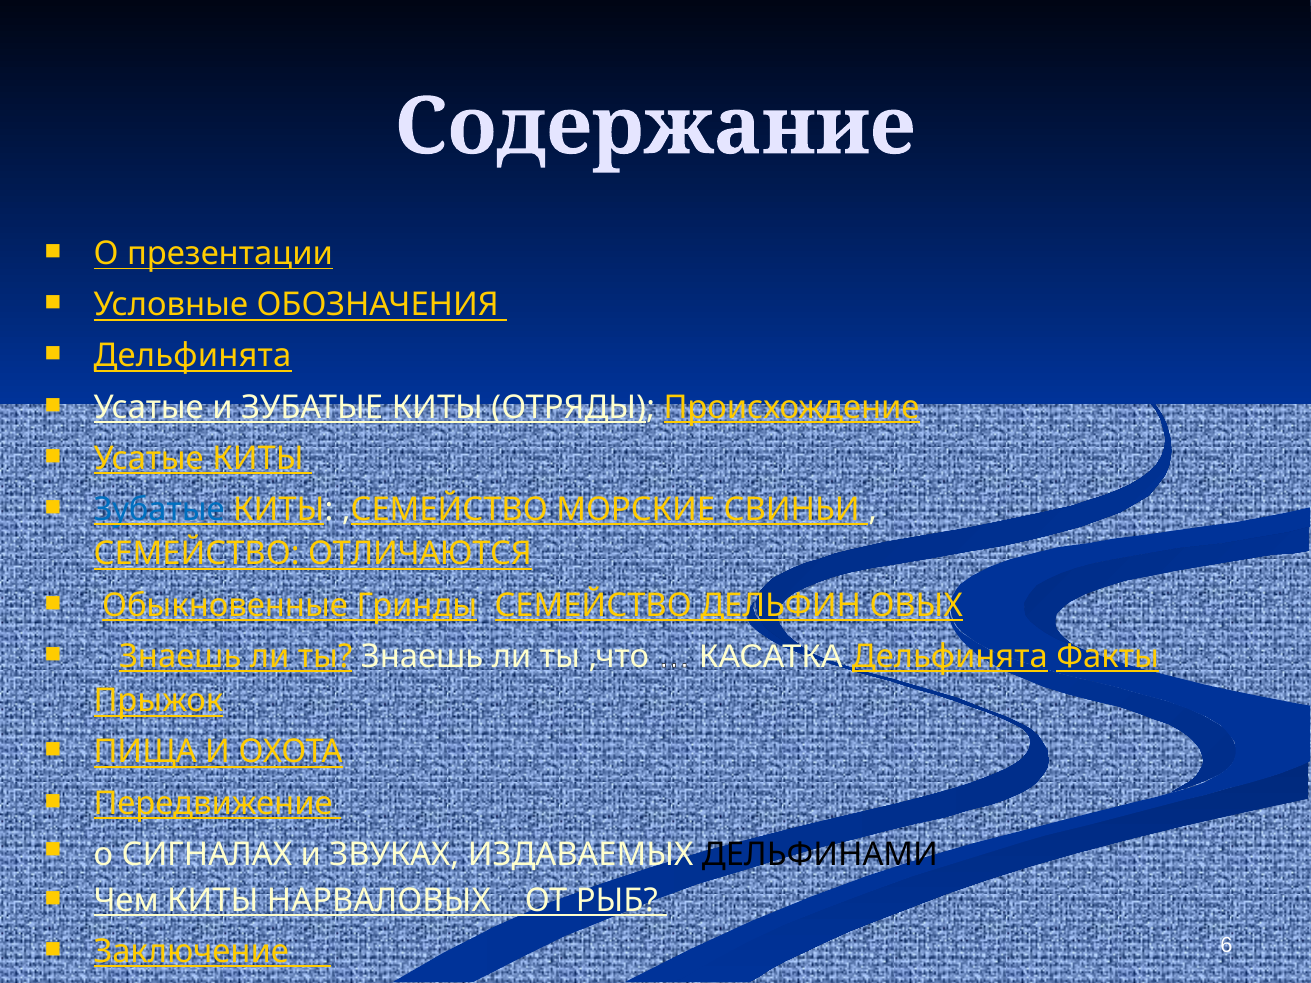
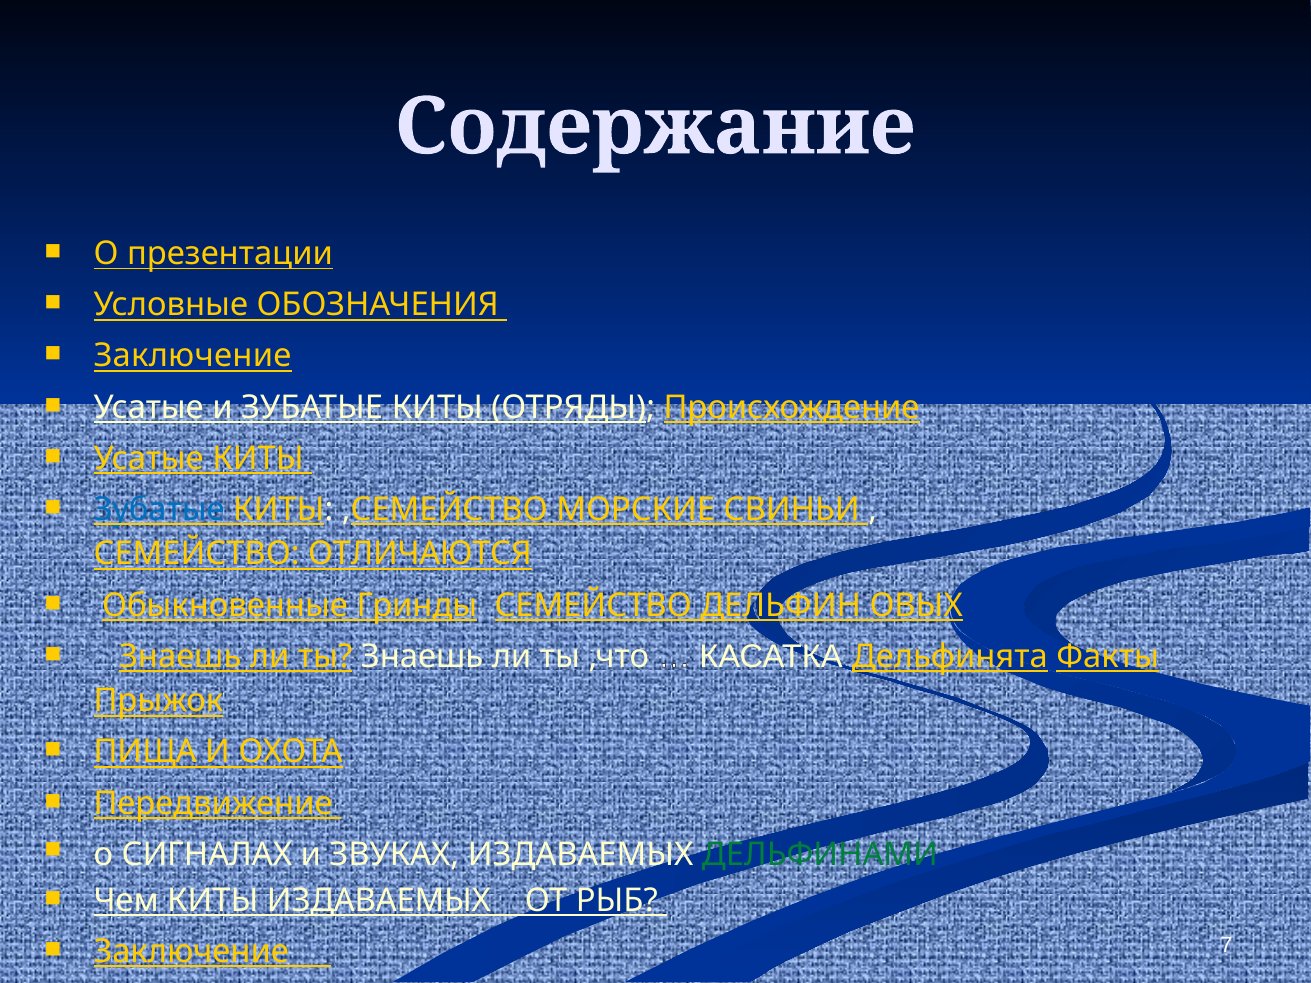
Дельфинята: Дельфинята -> Заключение (192, 356)
ДЕЛЬФИНАМИ colour: black -> green (820, 855)
КИТЫ НАРВАЛОВЫХ: НАРВАЛОВЫХ -> ИЗДАВАЕМЫХ (379, 900)
6: 6 -> 7 (1226, 946)
